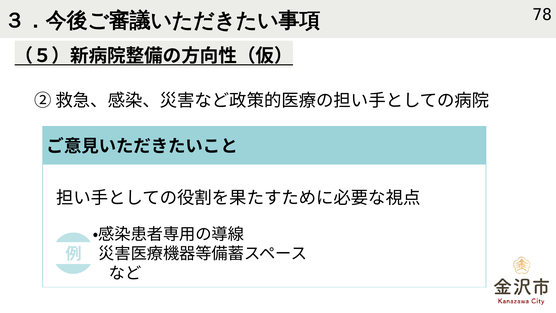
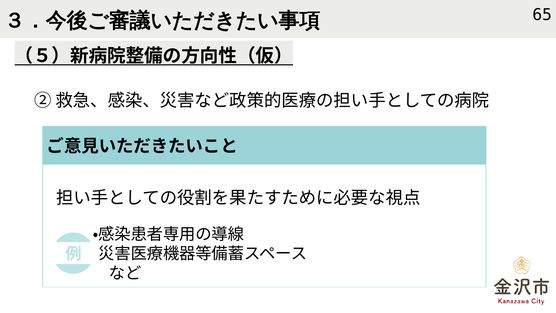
78: 78 -> 65 (542, 15)
